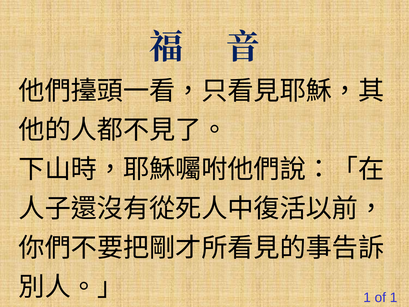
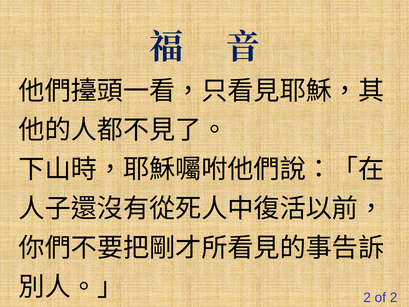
1: 1 -> 2 (367, 297)
of 1: 1 -> 2 (394, 297)
